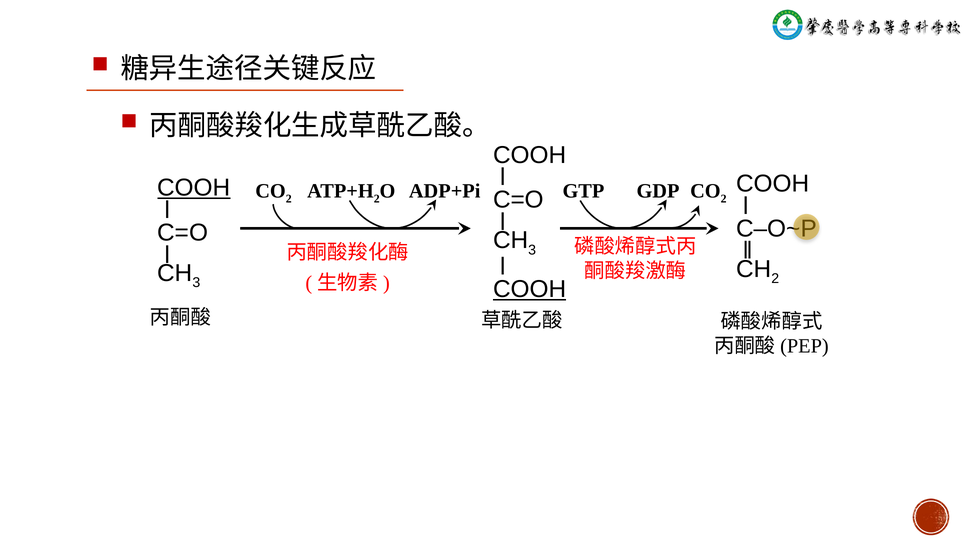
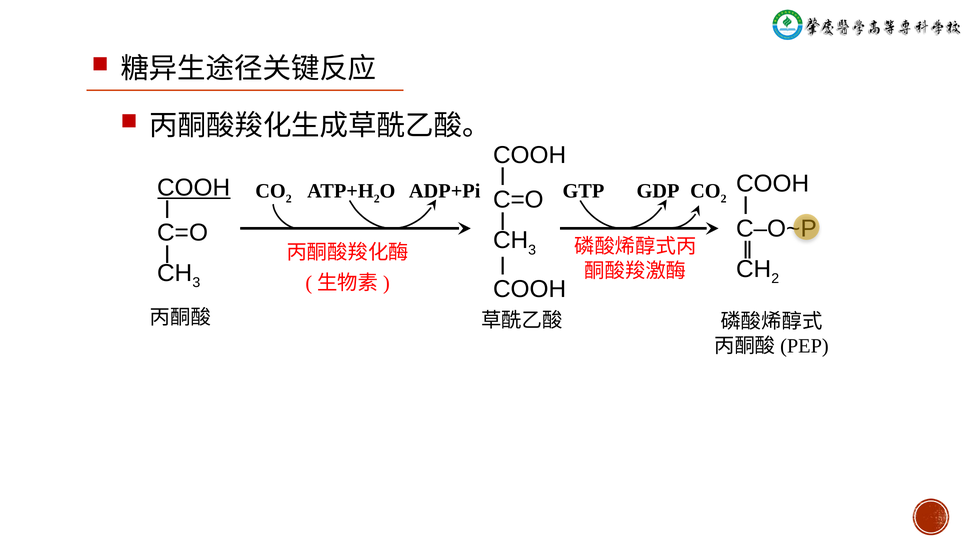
COOH underline: present -> none (530, 289)
